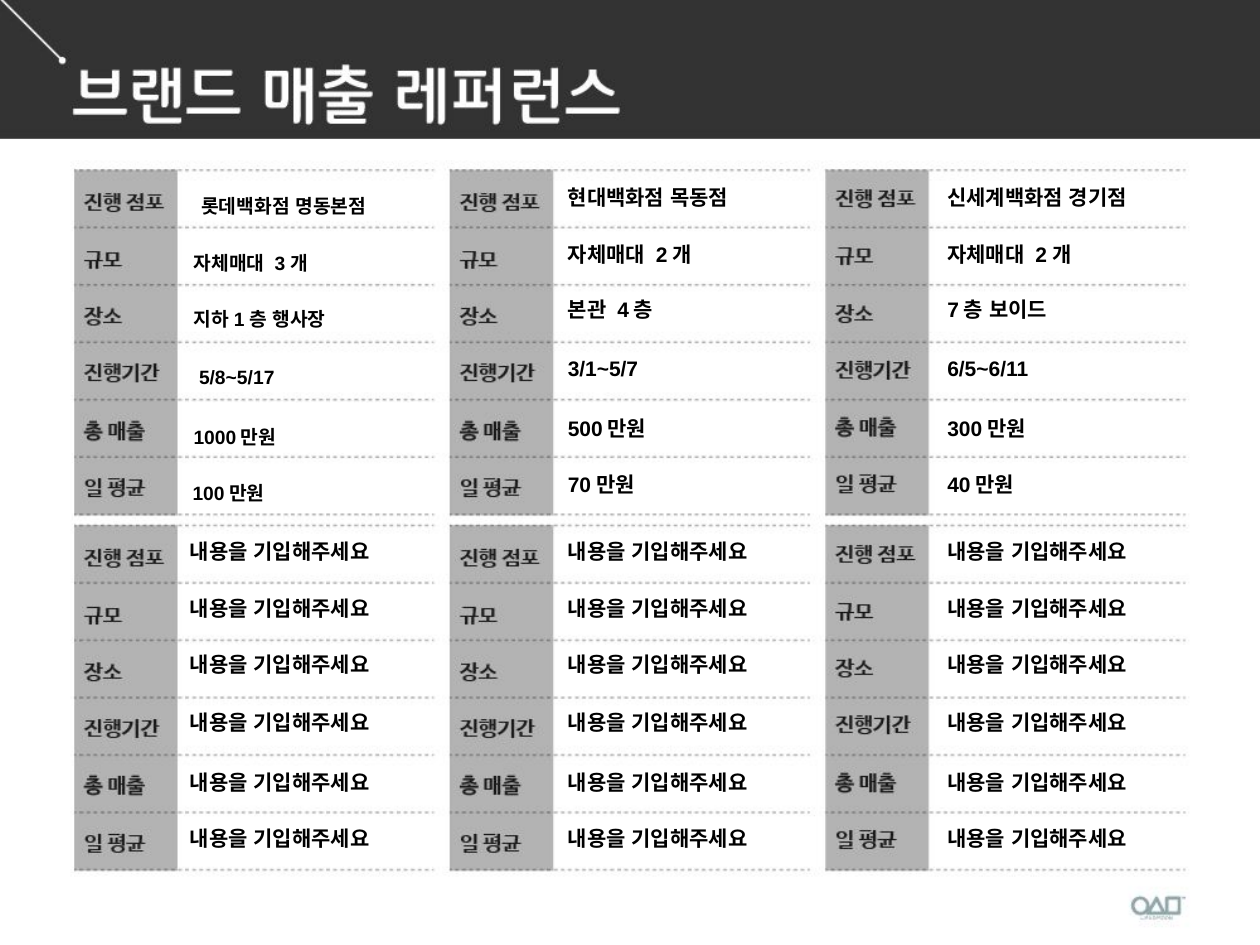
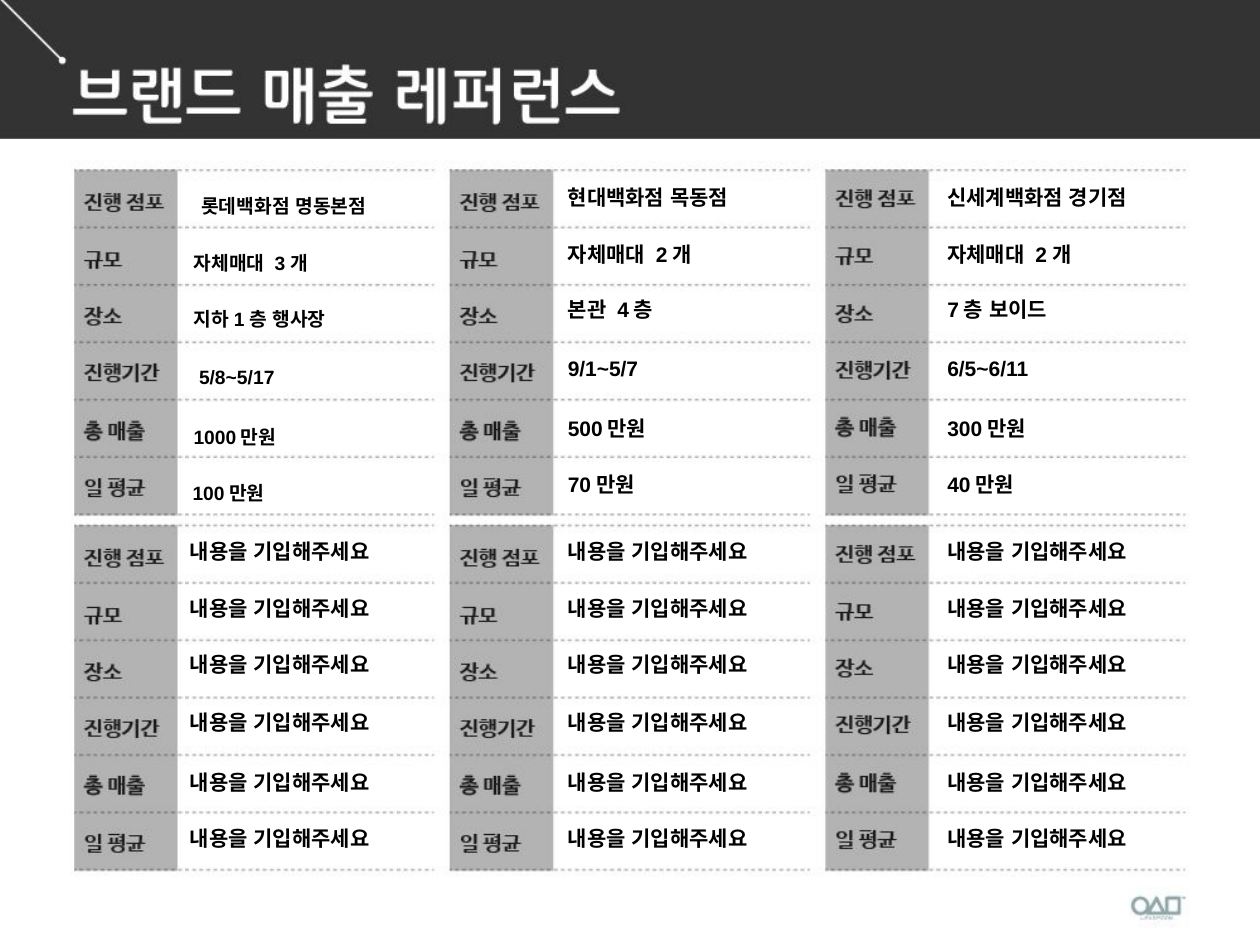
3/1~5/7: 3/1~5/7 -> 9/1~5/7 (603, 370)
